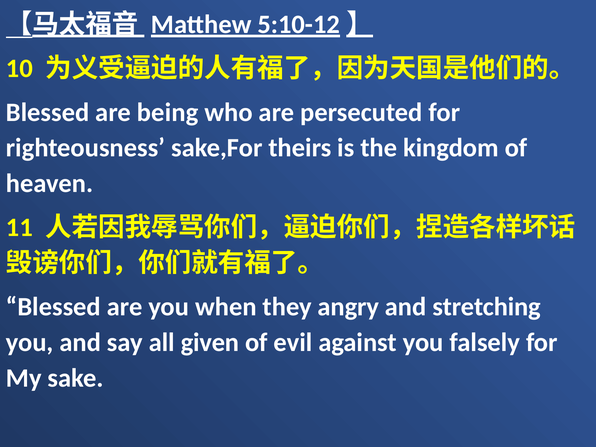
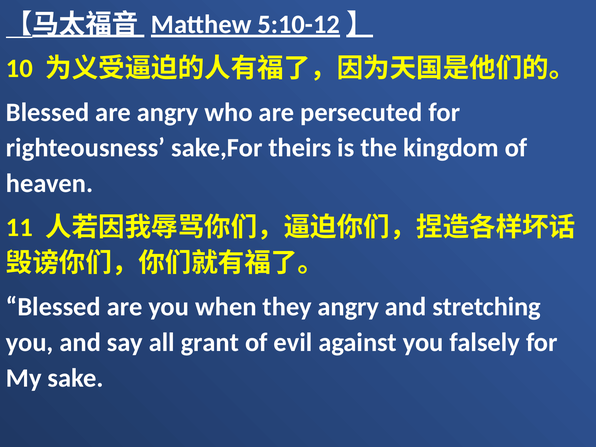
are being: being -> angry (168, 112)
given: given -> grant (210, 342)
